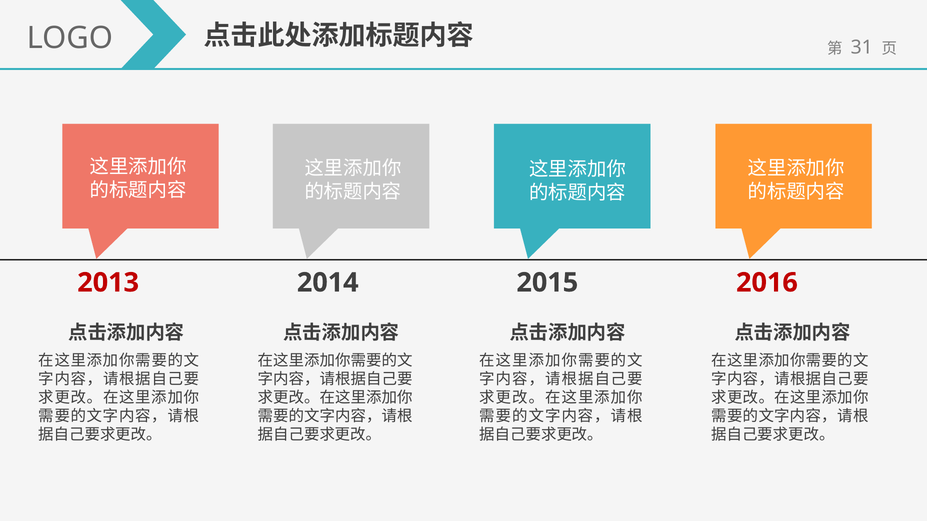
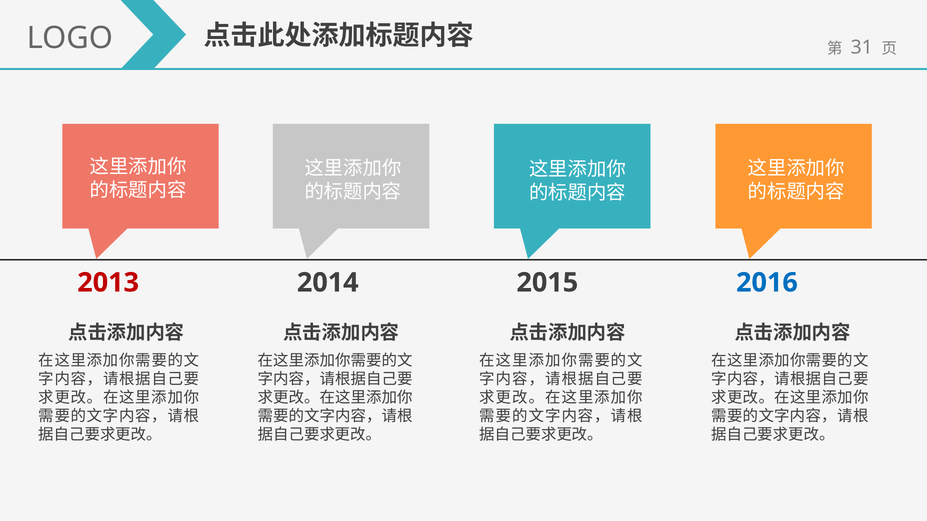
2016 colour: red -> blue (767, 283)
